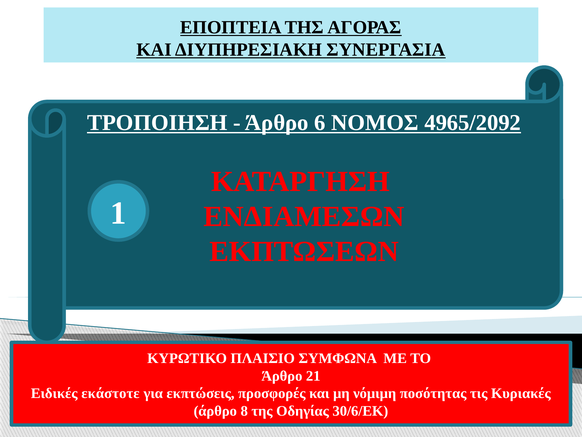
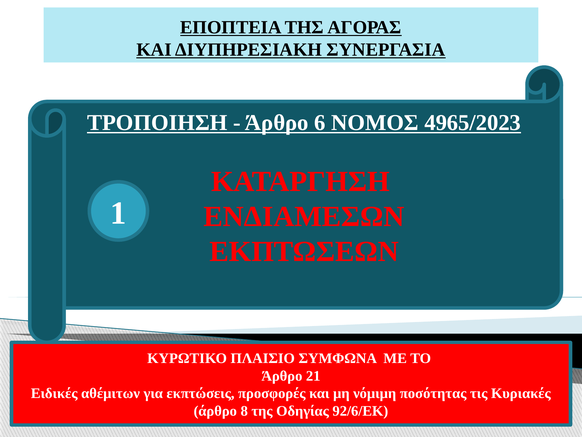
4965/2092: 4965/2092 -> 4965/2023 (473, 123)
εκάστοτε: εκάστοτε -> αθέμιτων (111, 393)
30/6/ΕΚ: 30/6/ΕΚ -> 92/6/ΕΚ (360, 410)
